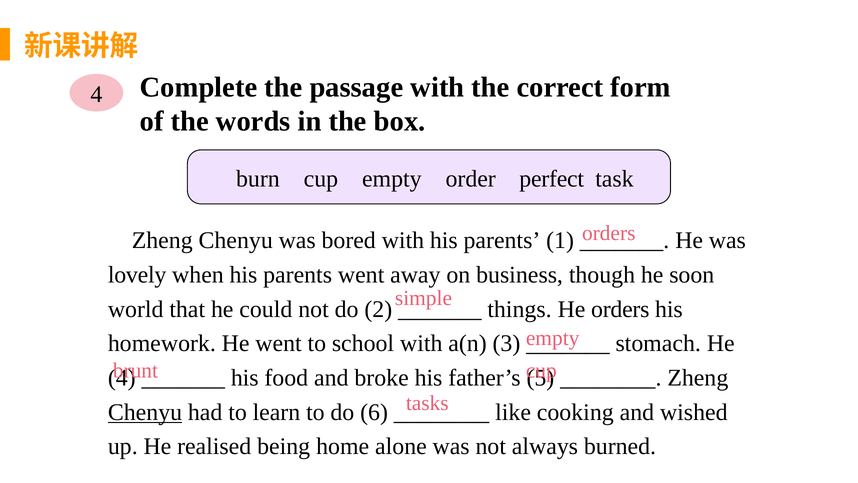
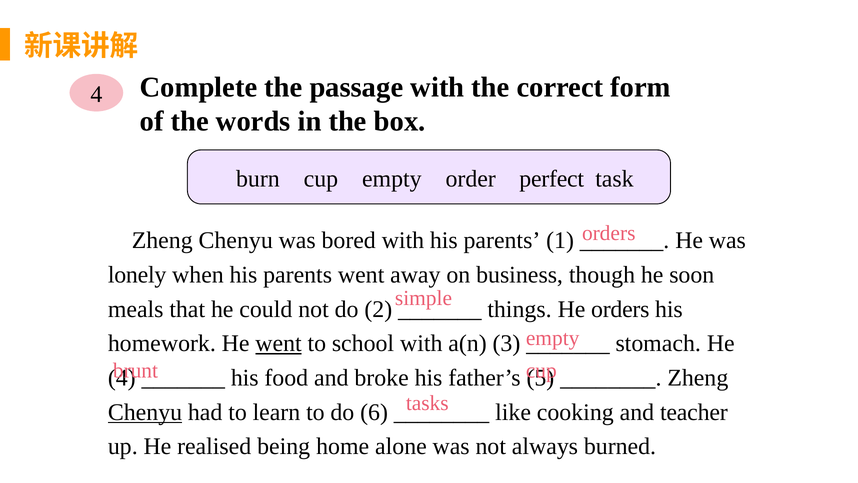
lovely: lovely -> lonely (137, 275)
world: world -> meals (136, 309)
went underline: none -> present (279, 343)
wished: wished -> teacher (694, 412)
